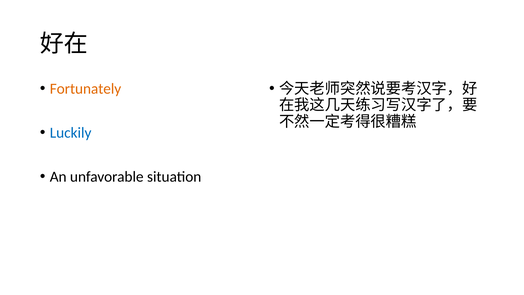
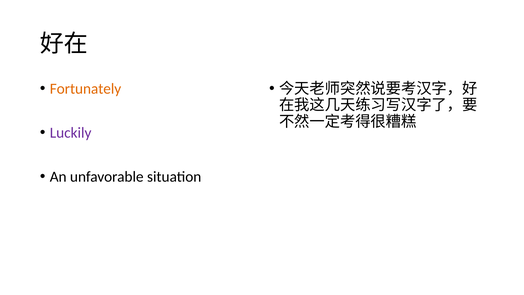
Luckily colour: blue -> purple (71, 133)
